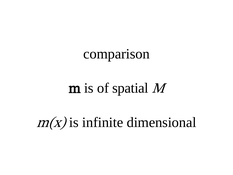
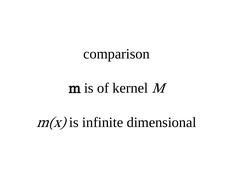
spatial: spatial -> kernel (130, 88)
